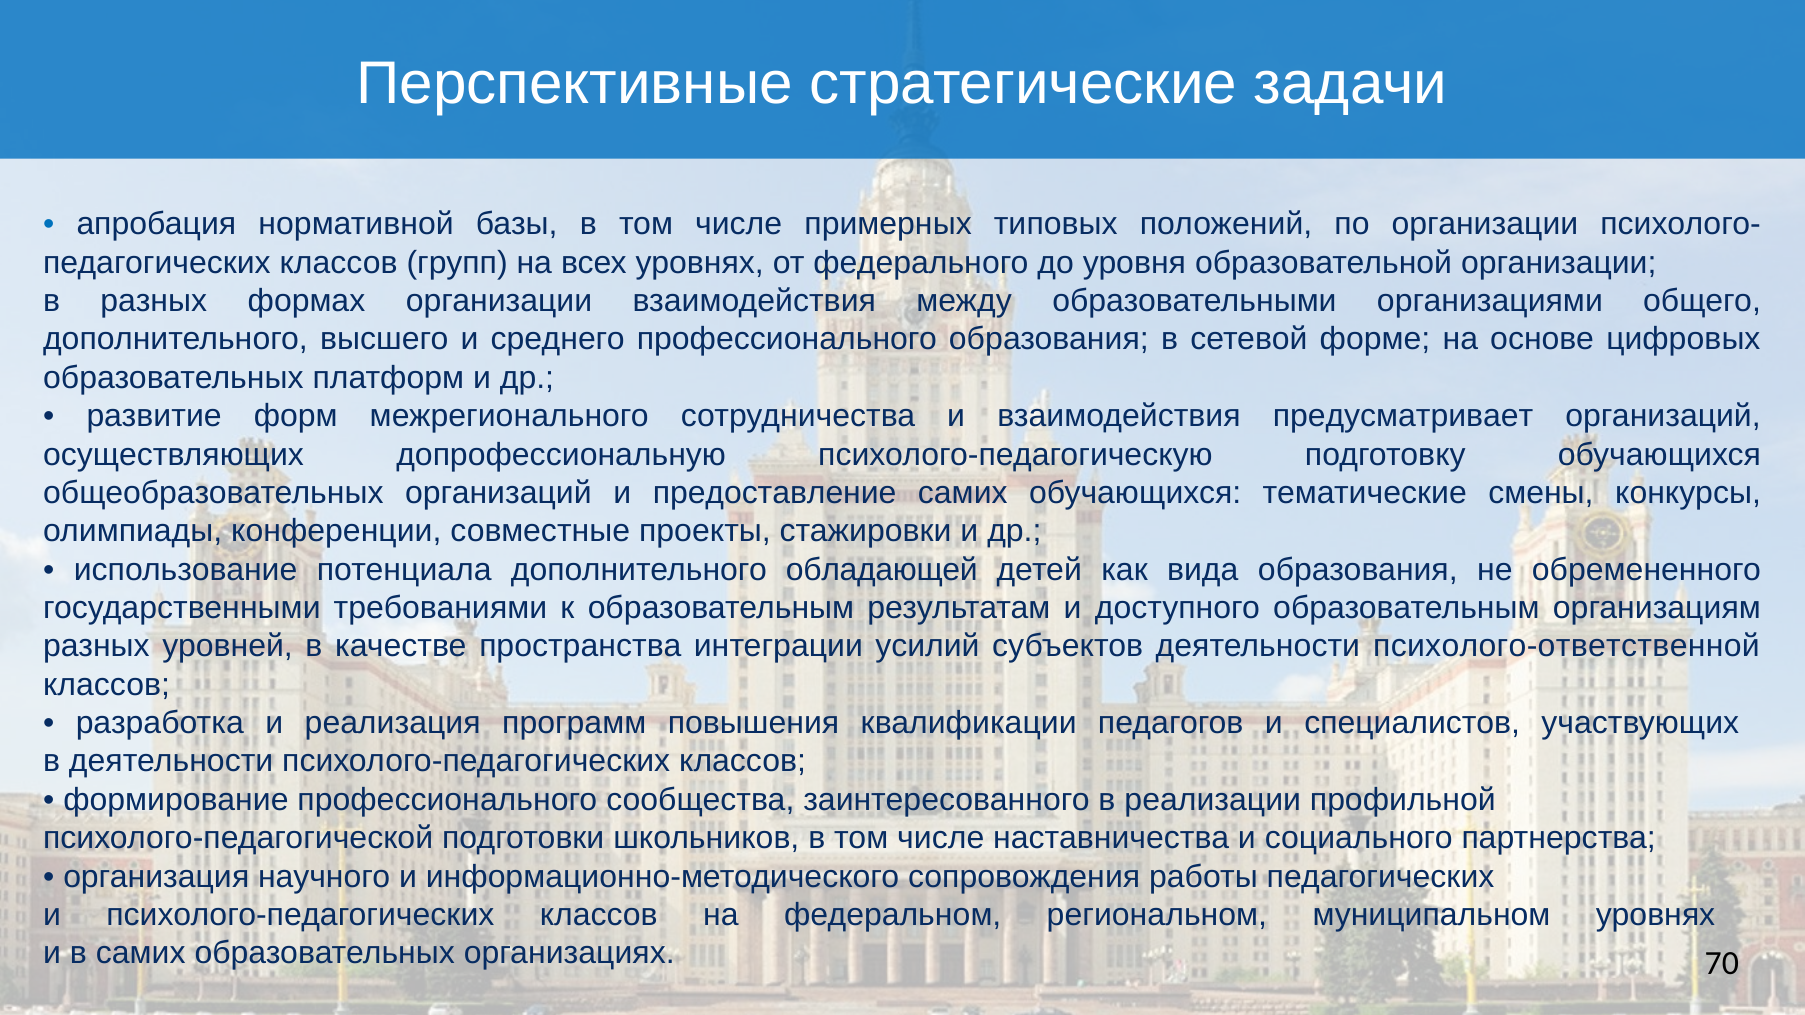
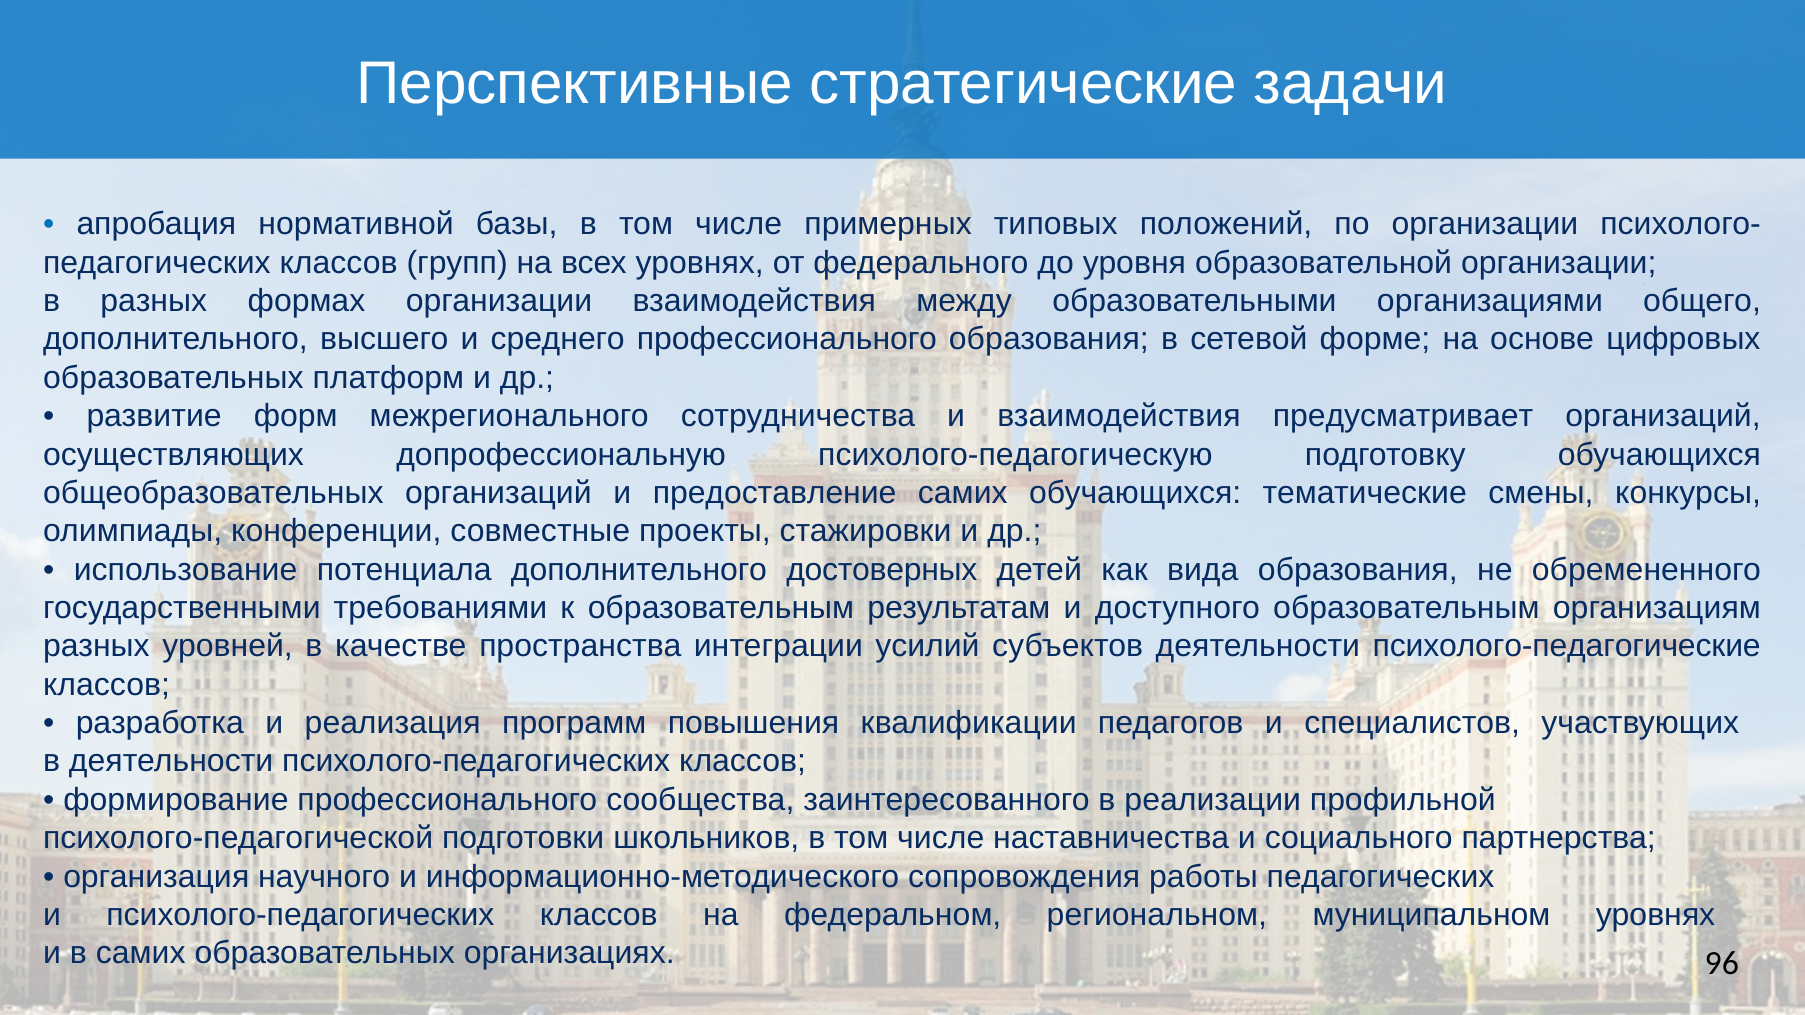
обладающей: обладающей -> достоверных (882, 570)
психолого-ответственной: психолого-ответственной -> психолого-педагогические (1567, 646)
70: 70 -> 96 (1722, 964)
